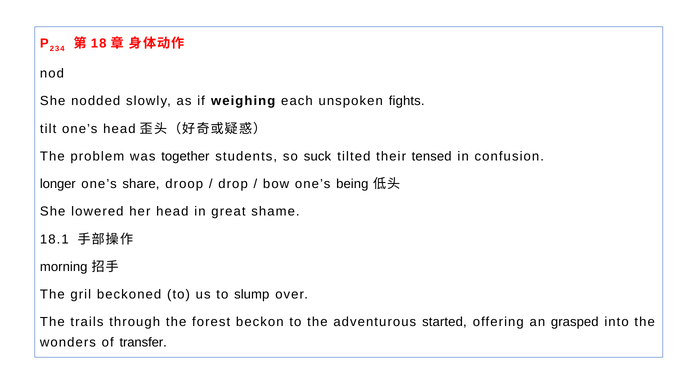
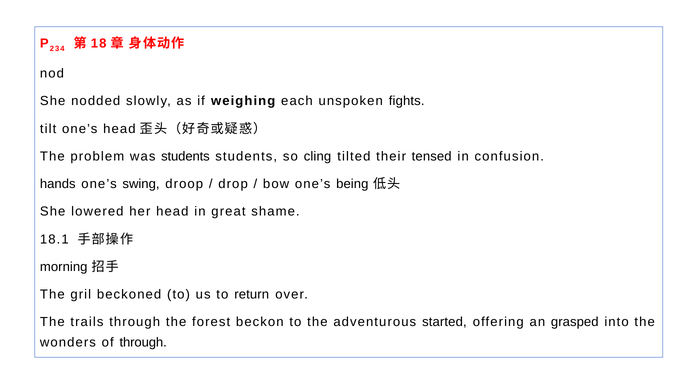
was together: together -> students (185, 157)
suck: suck -> cling (317, 157)
longer: longer -> hands (58, 184)
share: share -> swing (141, 184)
slump: slump -> return (252, 295)
of transfer: transfer -> through (143, 343)
